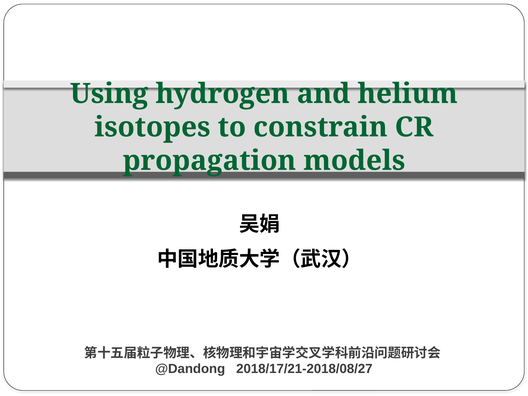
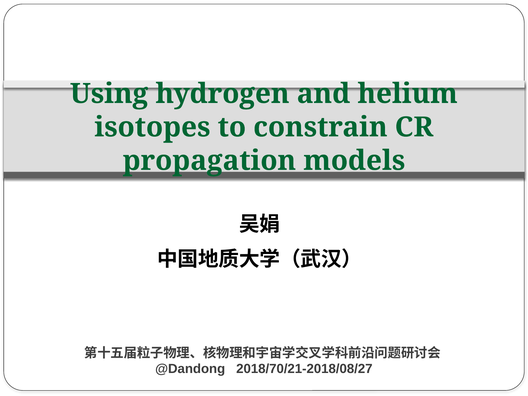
2018/17/21-2018/08/27: 2018/17/21-2018/08/27 -> 2018/70/21-2018/08/27 (304, 369)
